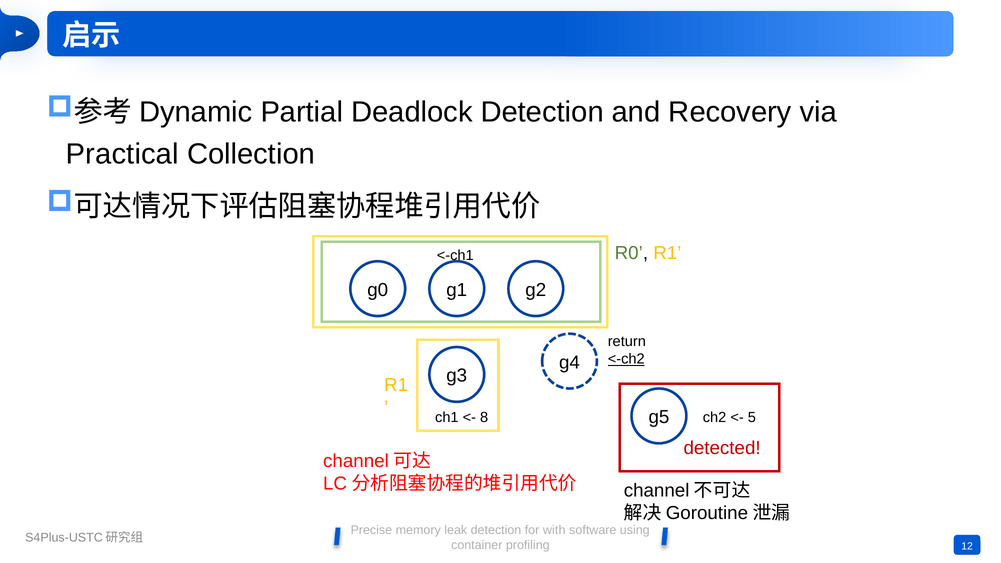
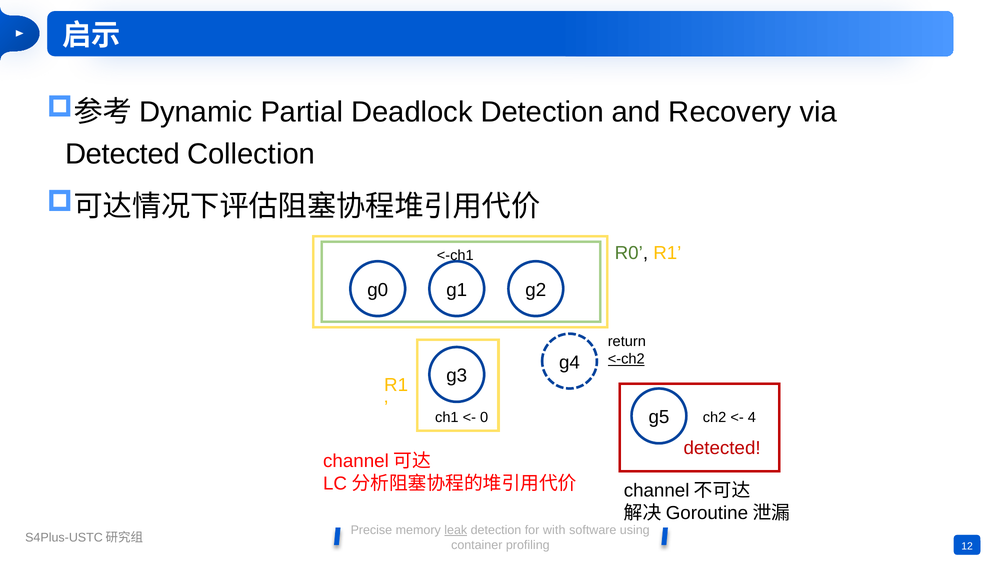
Practical: Practical -> Detected (122, 154)
8: 8 -> 0 (484, 417)
5: 5 -> 4 (752, 417)
leak underline: none -> present (456, 530)
